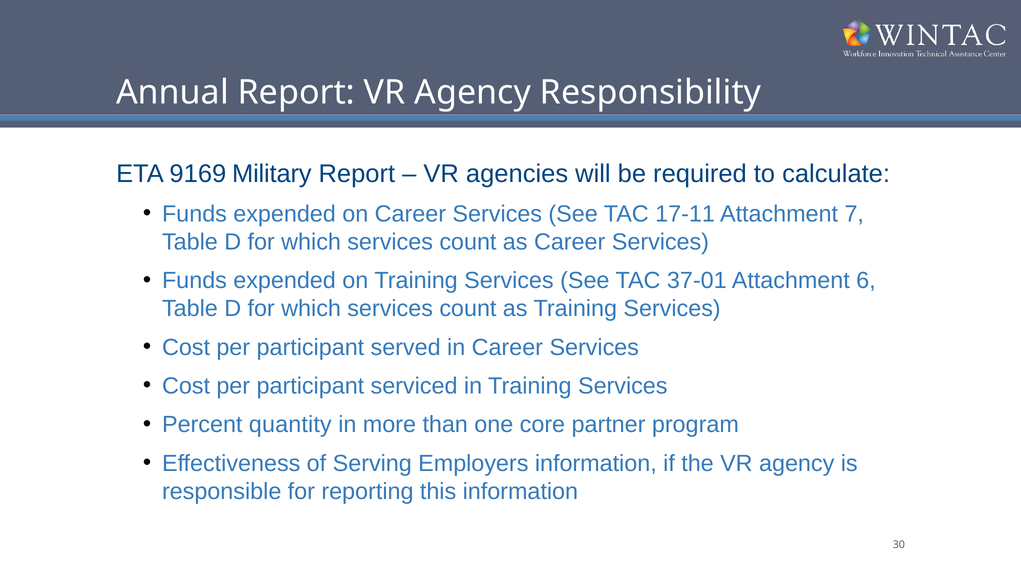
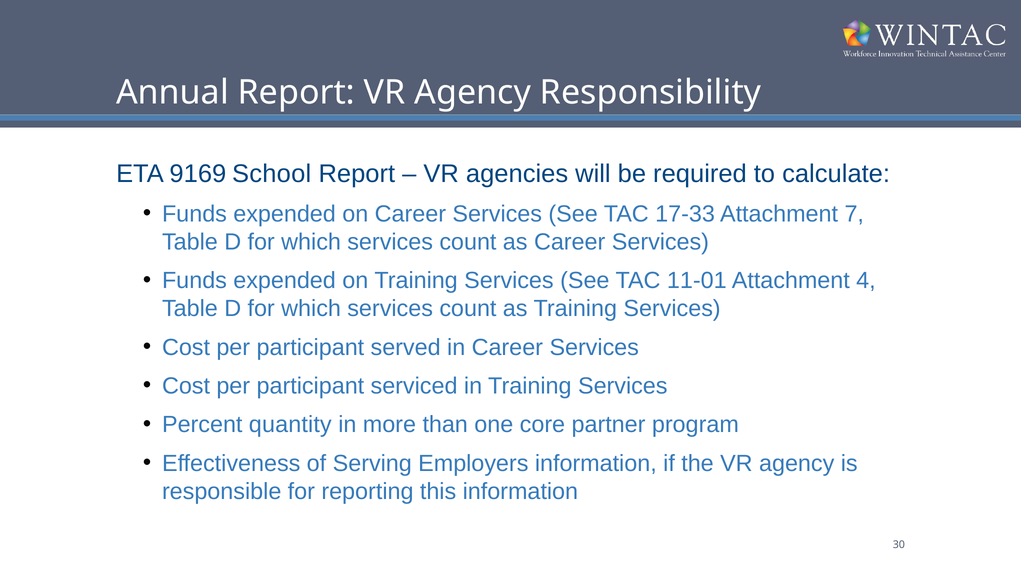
Military: Military -> School (272, 174)
17-11: 17-11 -> 17-33 (685, 214)
37-01: 37-01 -> 11-01 (697, 281)
6: 6 -> 4 (866, 281)
